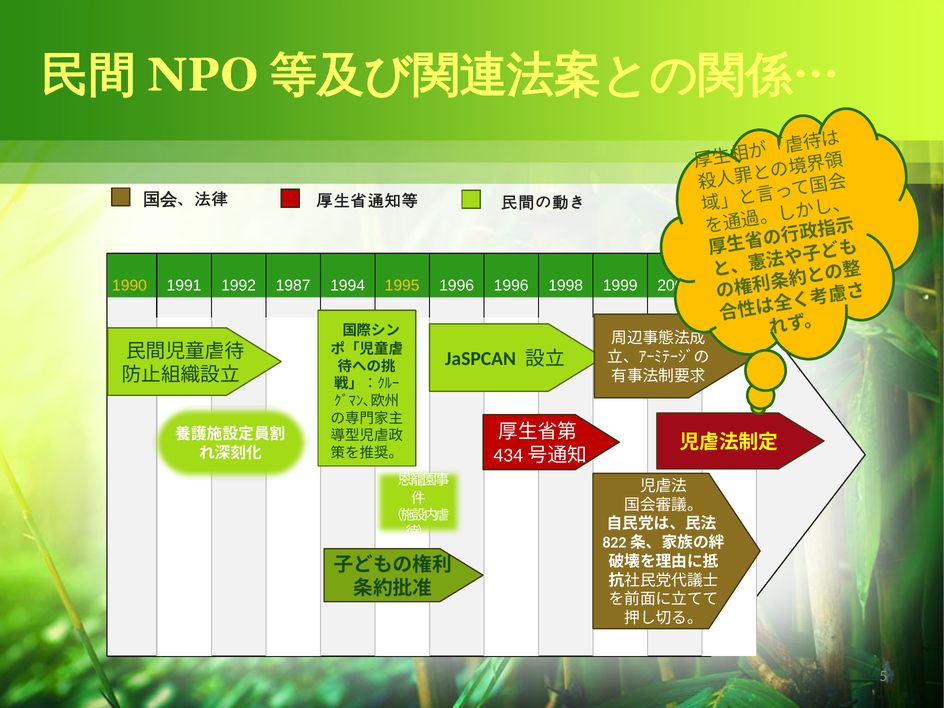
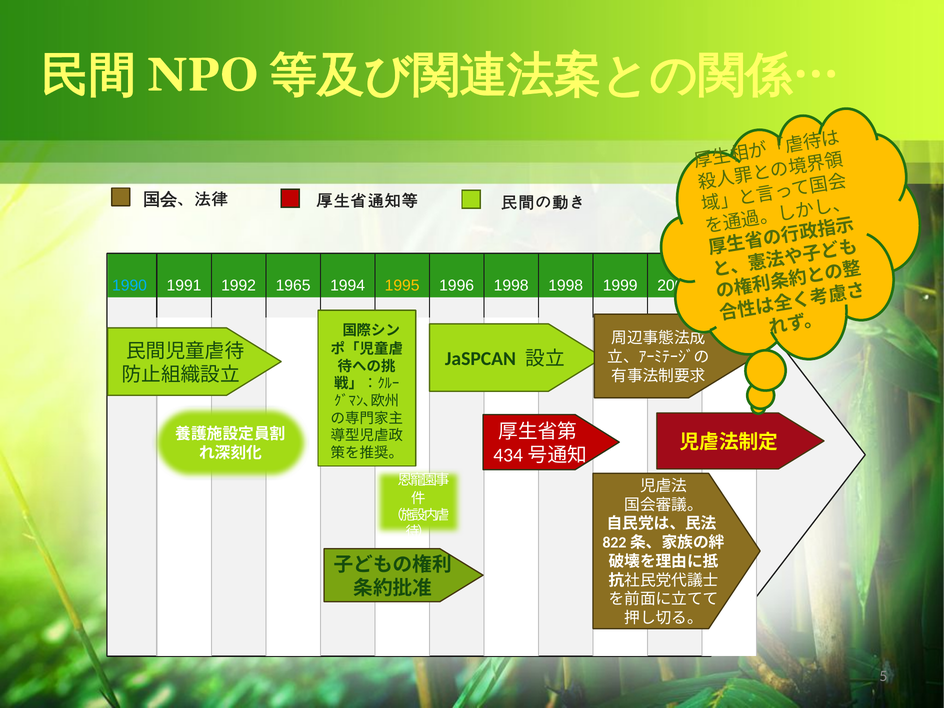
1990 colour: yellow -> light blue (130, 286)
1987: 1987 -> 1965 (293, 286)
1996 1996: 1996 -> 1998 (511, 286)
